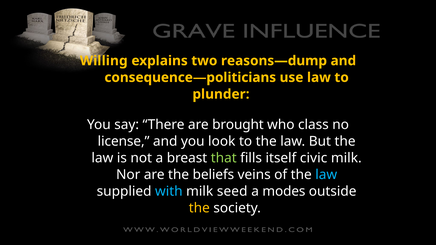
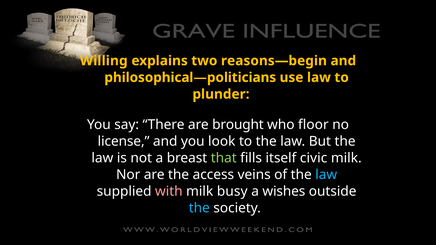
reasons—dump: reasons—dump -> reasons—begin (274, 61)
consequence—politicians: consequence—politicians -> philosophical—politicians (190, 78)
class: class -> floor (313, 125)
beliefs: beliefs -> access (213, 175)
with colour: light blue -> pink (169, 192)
seed: seed -> busy (232, 192)
modes: modes -> wishes (284, 192)
the colour: yellow -> light blue (199, 208)
